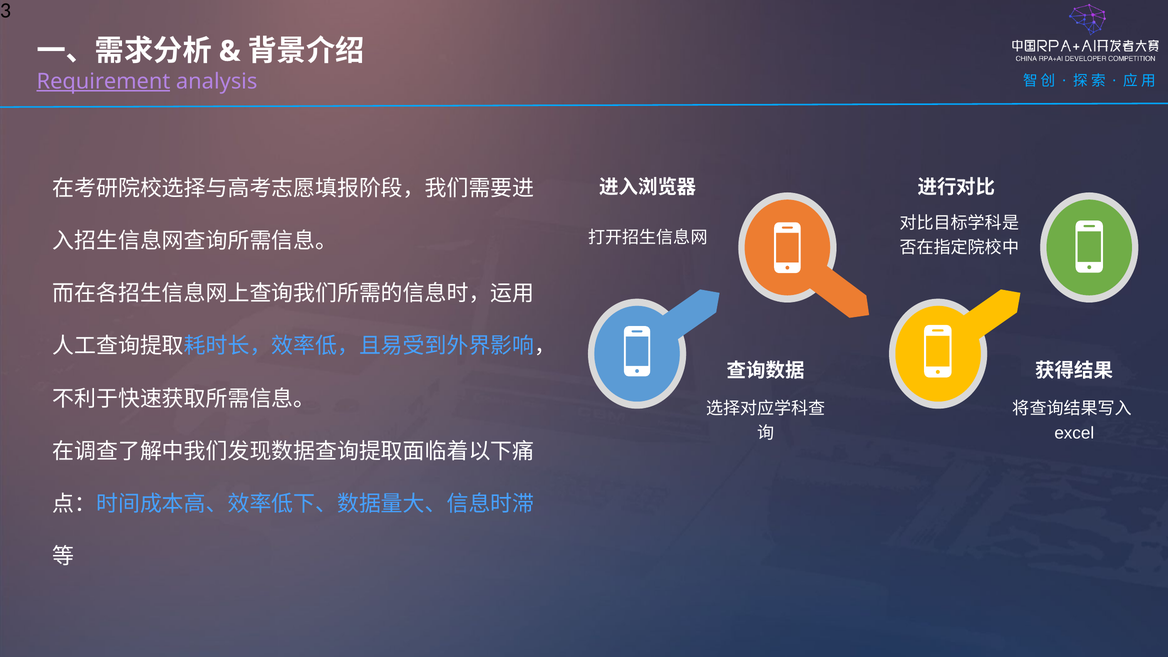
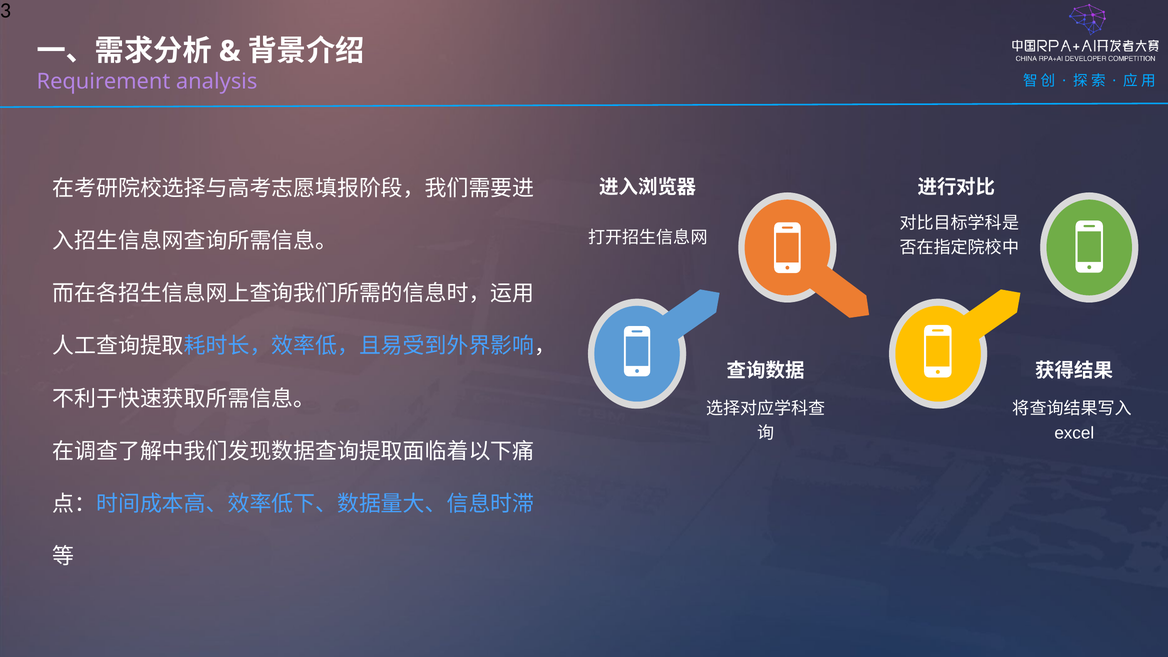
Requirement underline: present -> none (103, 81)
